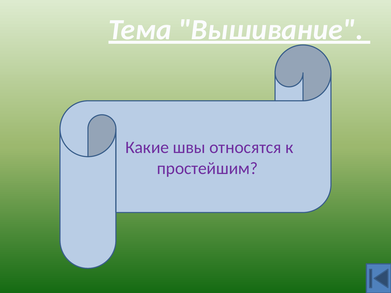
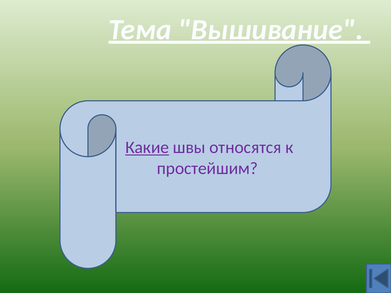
Какие underline: none -> present (147, 148)
